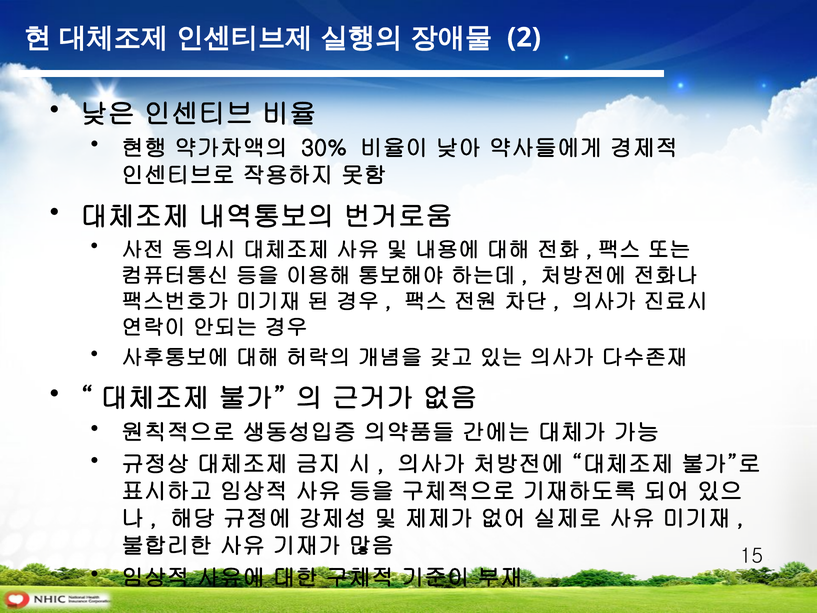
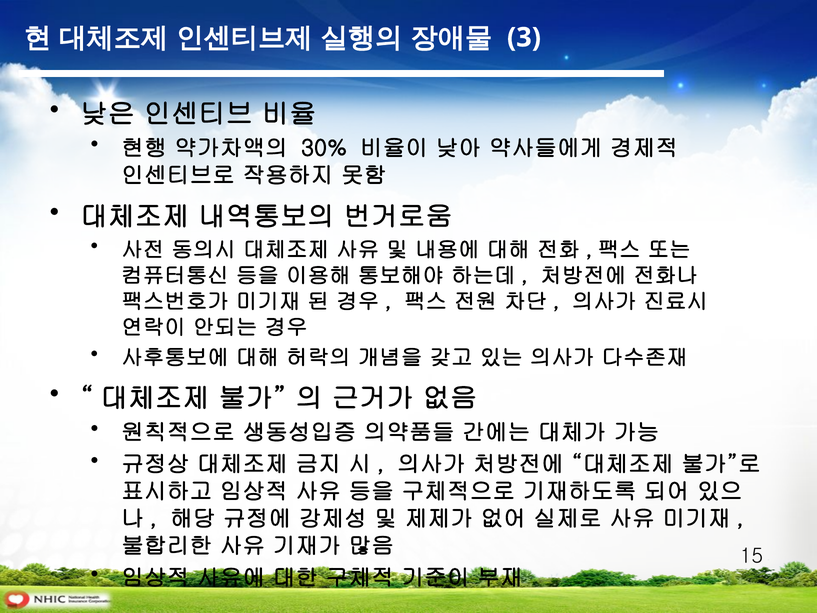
2: 2 -> 3 (524, 37)
